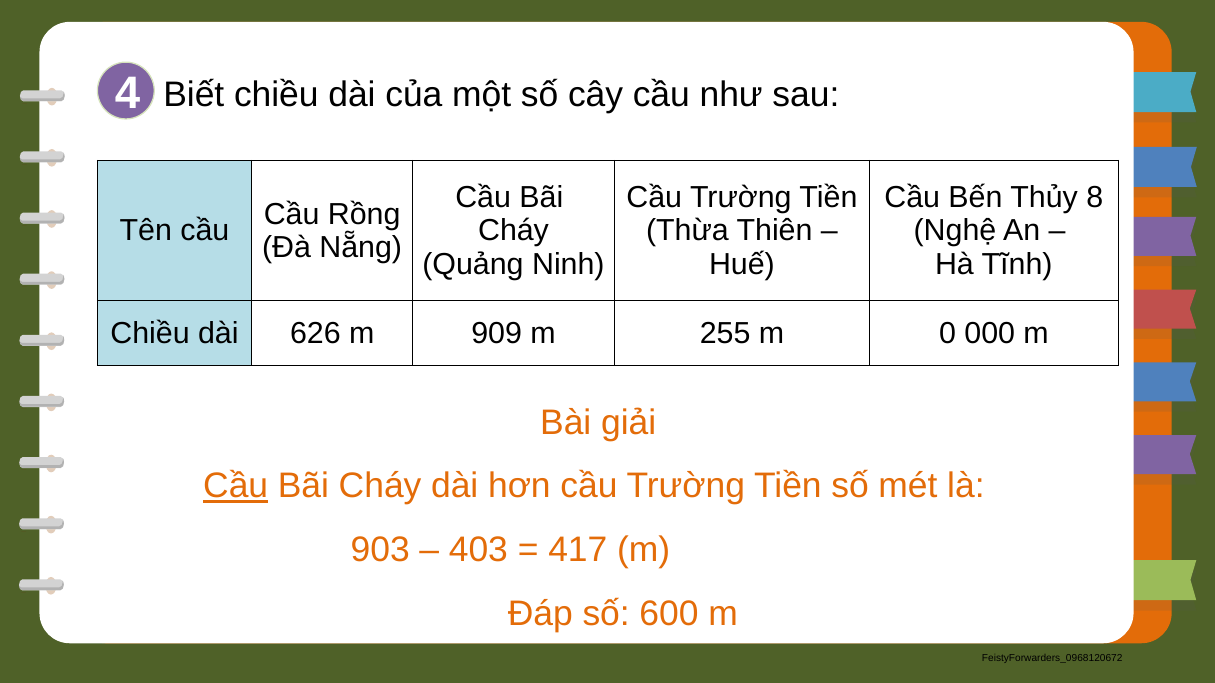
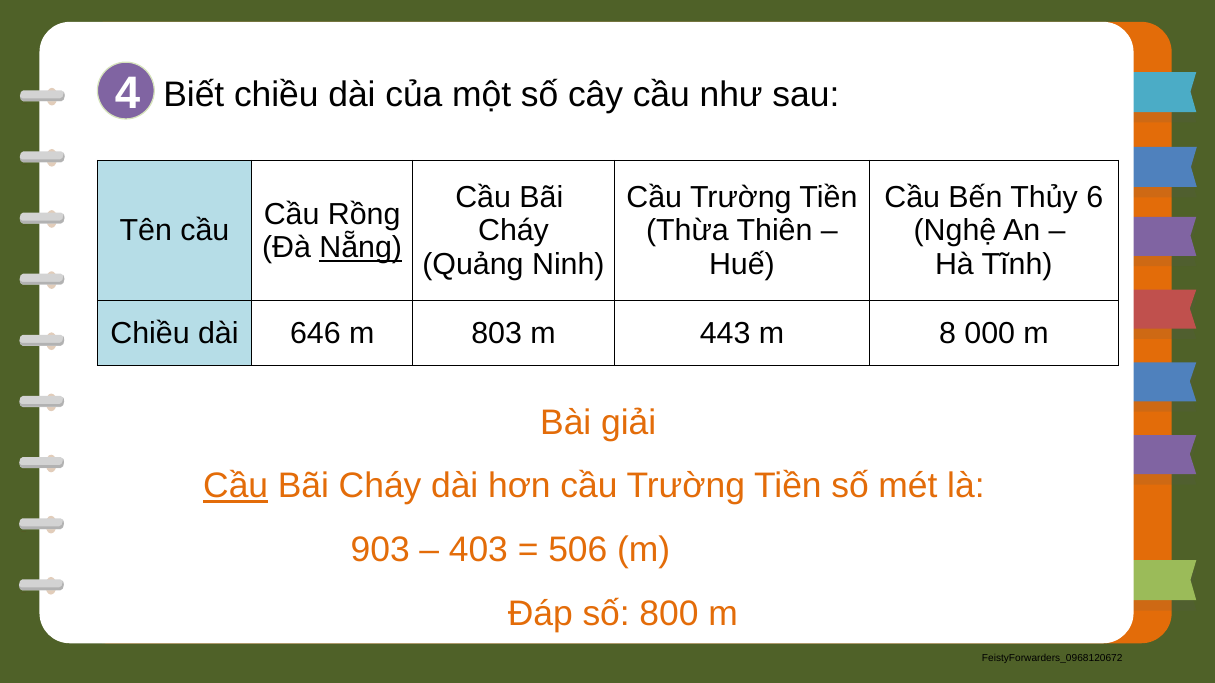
8: 8 -> 6 (1095, 197)
Nẵng underline: none -> present (361, 248)
626: 626 -> 646 (315, 334)
909: 909 -> 803 (497, 334)
255: 255 -> 443 (725, 334)
0: 0 -> 8 (947, 334)
417: 417 -> 506 (578, 550)
600: 600 -> 800 (669, 614)
